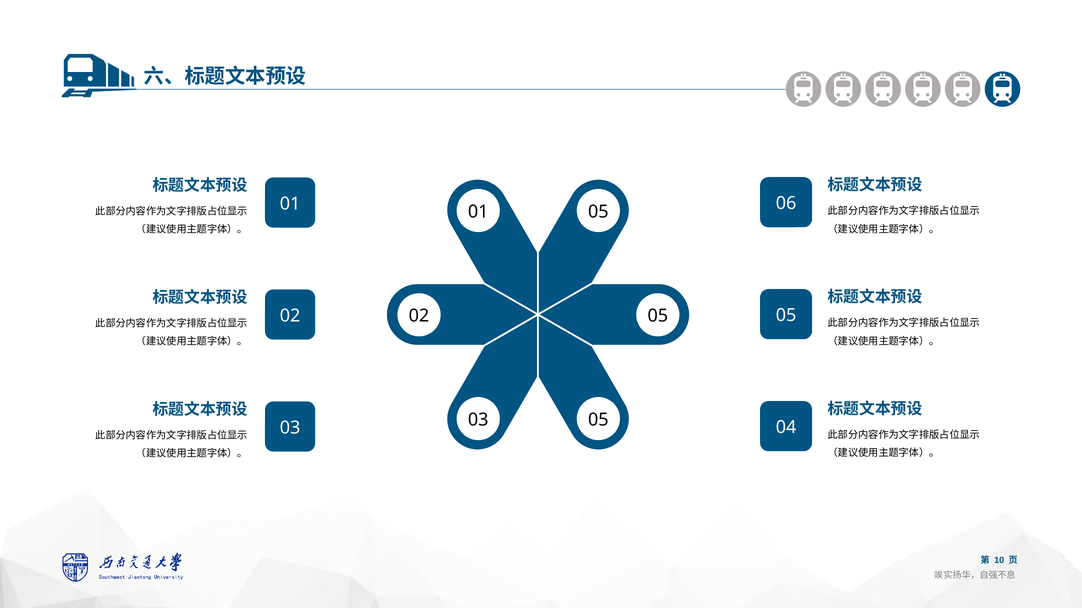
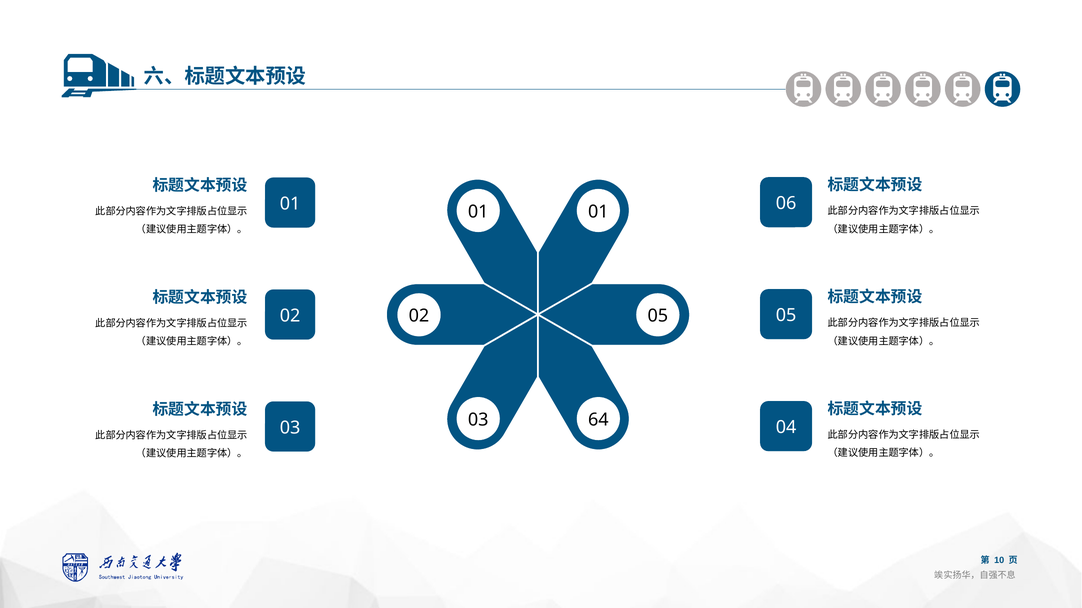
01 05: 05 -> 01 (598, 212)
03 05: 05 -> 64 (598, 420)
